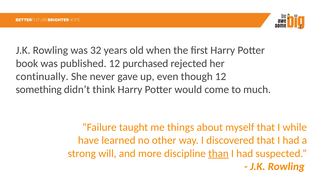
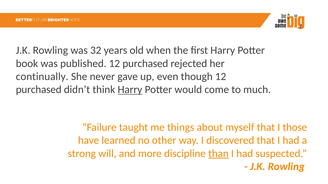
something: something -> purchased (39, 90)
Harry underline: none -> present (130, 90)
while: while -> those (295, 128)
